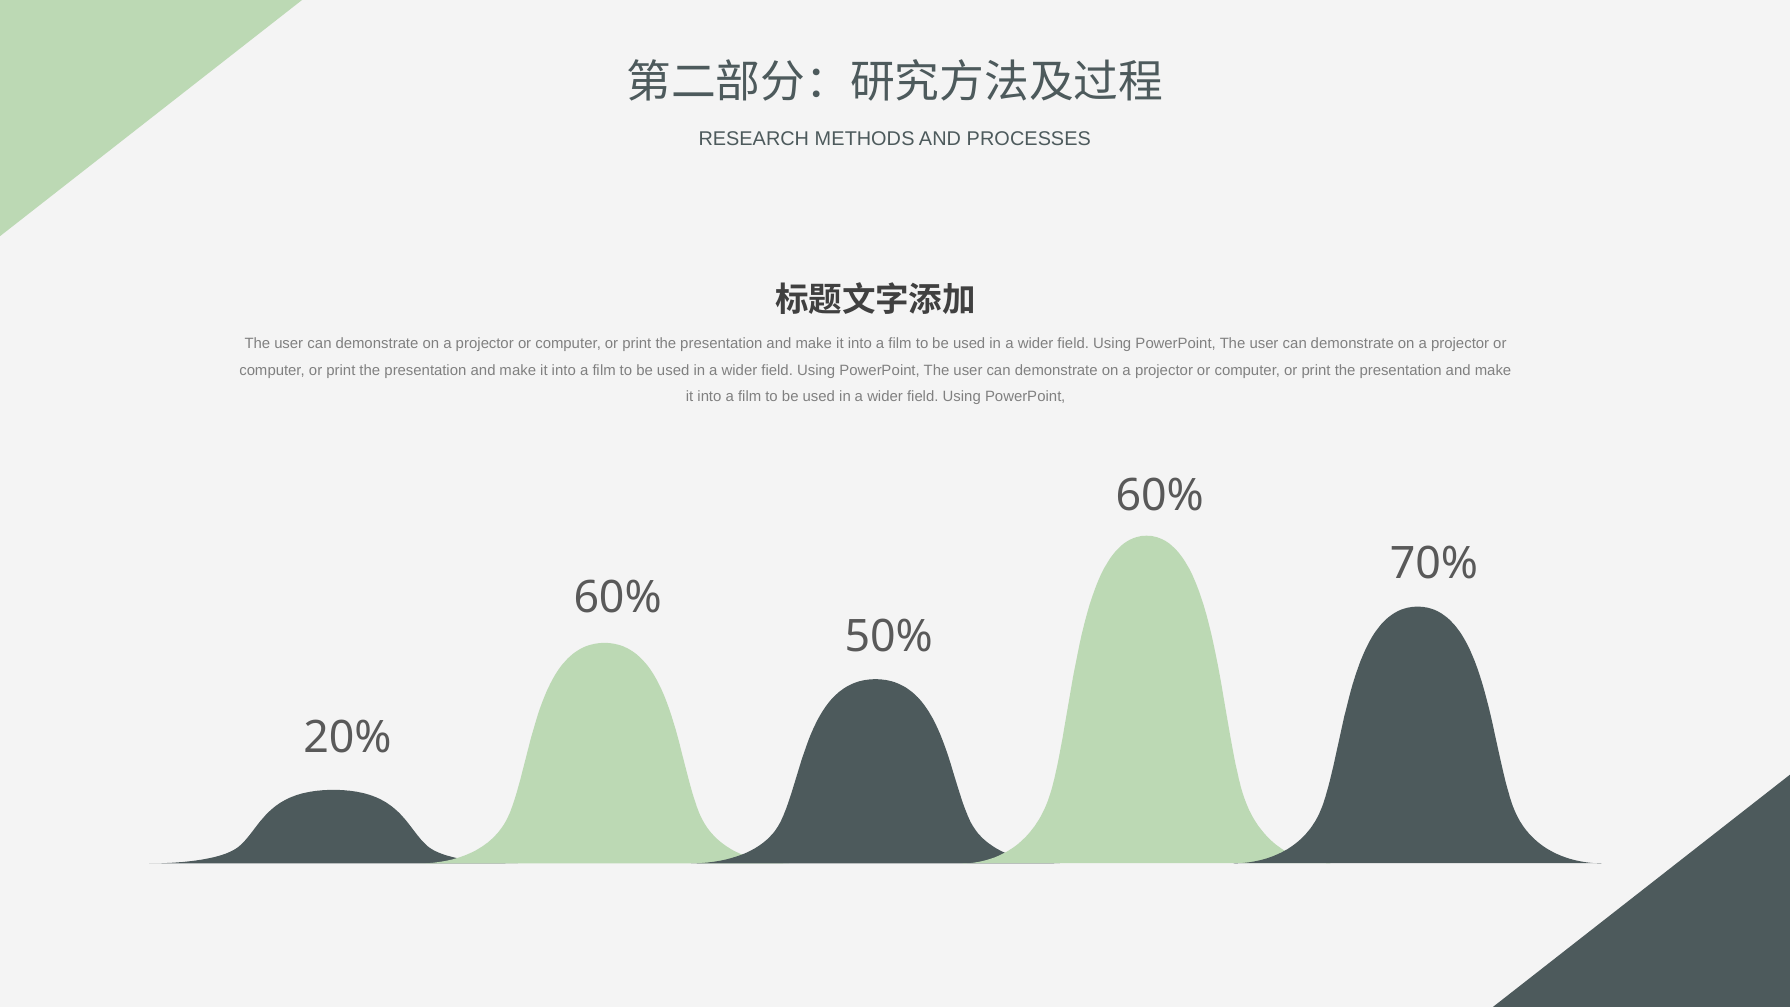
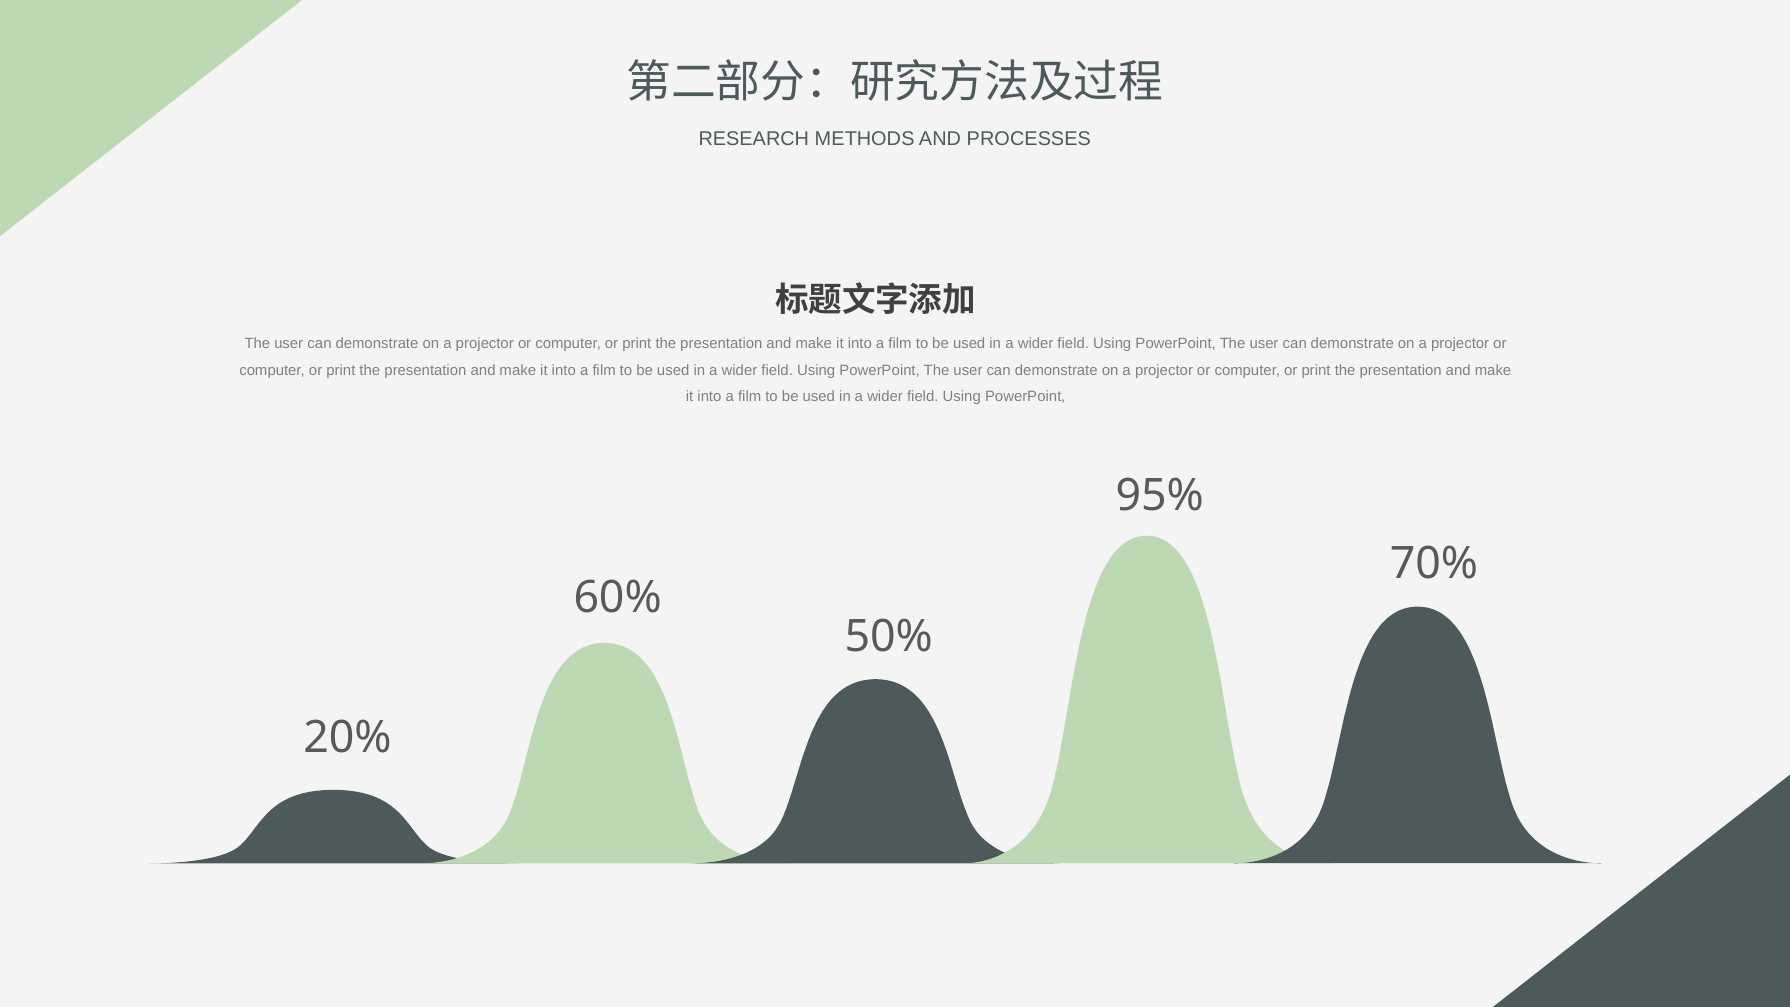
60%: 60% -> 95% (1160, 496)
